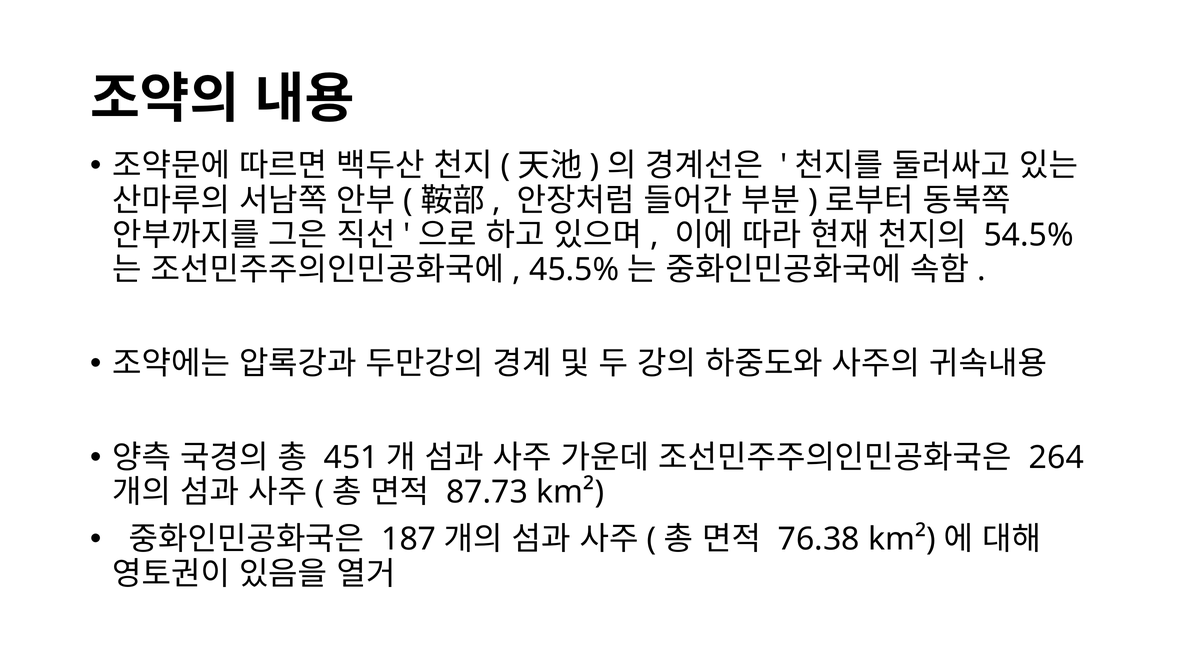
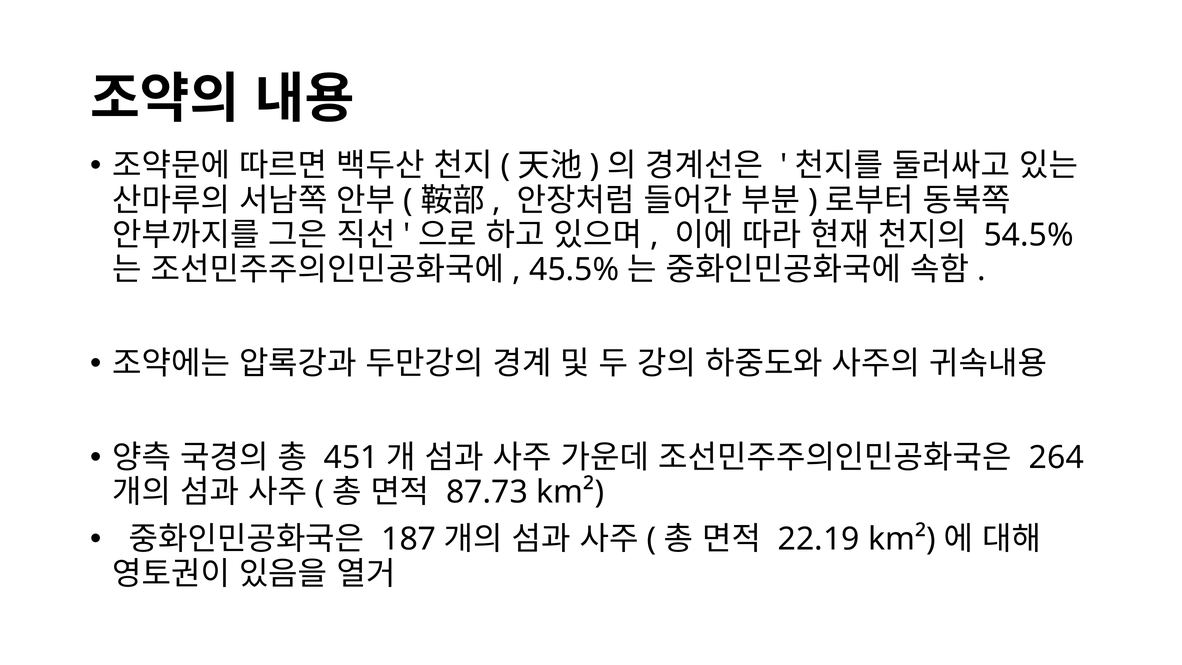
76.38: 76.38 -> 22.19 (819, 539)
